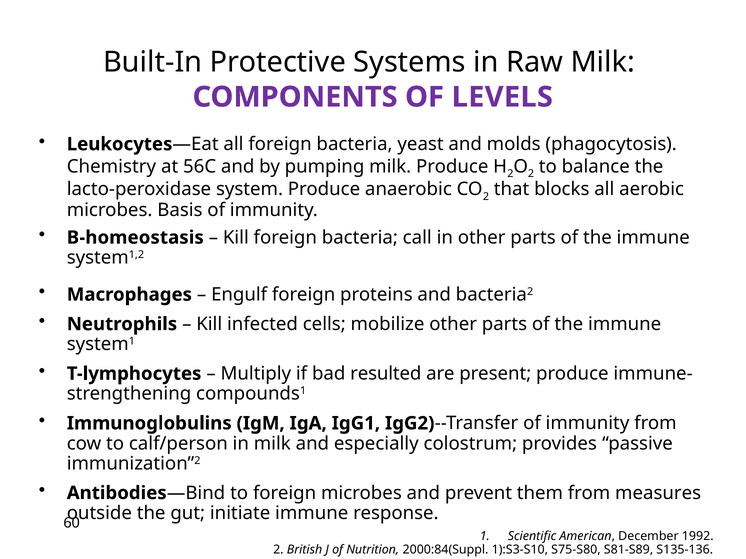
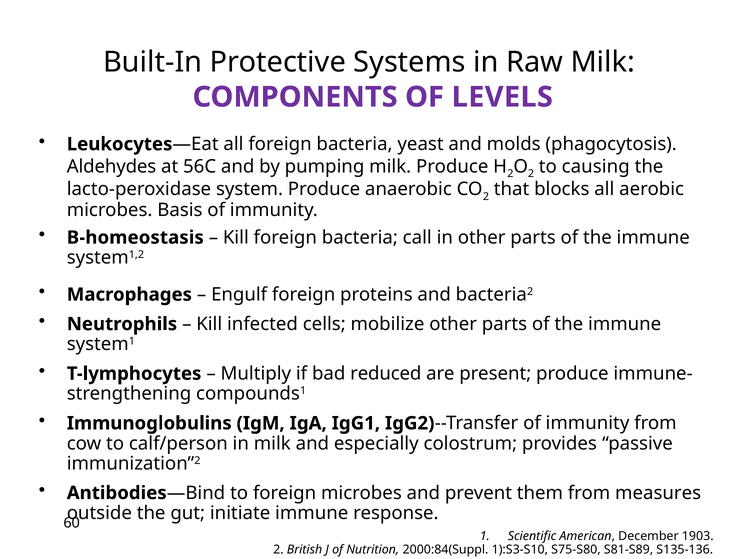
Chemistry: Chemistry -> Aldehydes (112, 167)
balance: balance -> causing (596, 167)
resulted: resulted -> reduced (386, 374)
1992: 1992 -> 1903 (698, 537)
